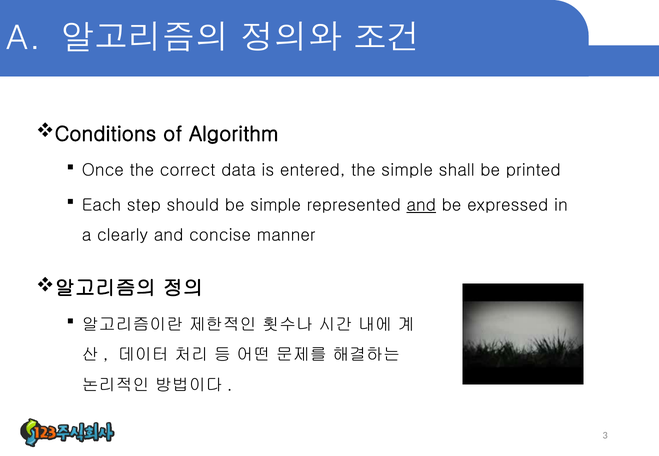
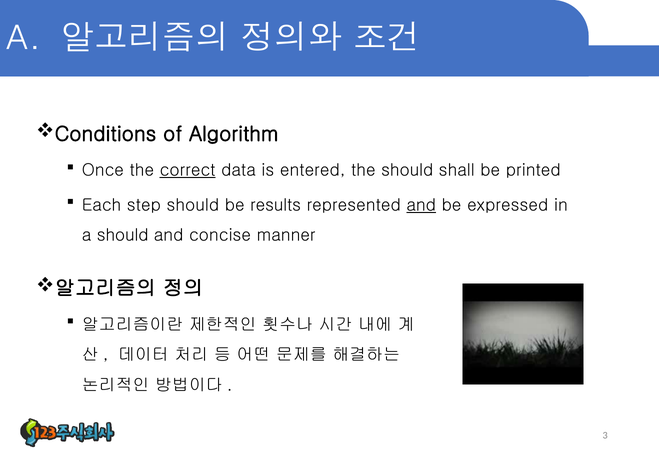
correct underline: none -> present (188, 170)
the simple: simple -> should (407, 170)
be simple: simple -> results (276, 205)
a clearly: clearly -> should (123, 236)
